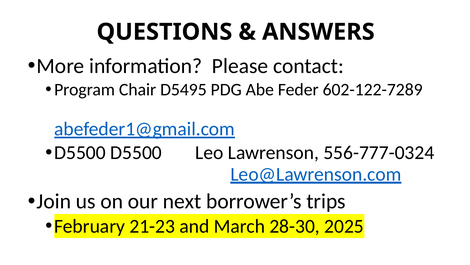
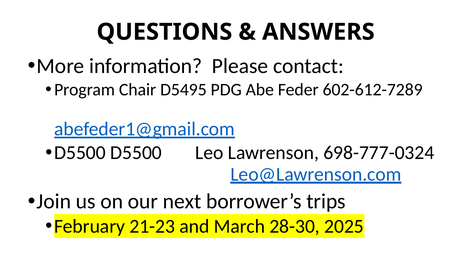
602-122-7289: 602-122-7289 -> 602-612-7289 (373, 89)
556-777-0324: 556-777-0324 -> 698-777-0324 (379, 152)
